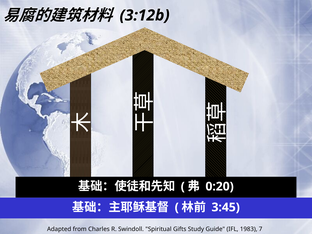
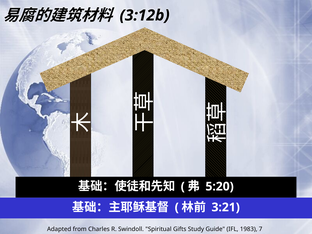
0:20: 0:20 -> 5:20 (220, 186)
3:45: 3:45 -> 3:21 (226, 207)
